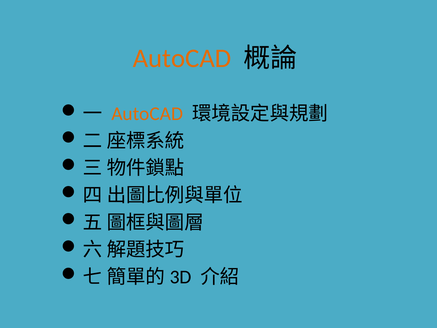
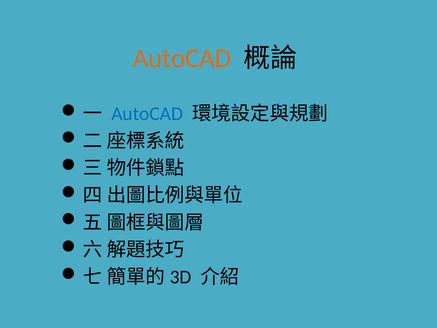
AutoCAD colour: orange -> blue (147, 114)
